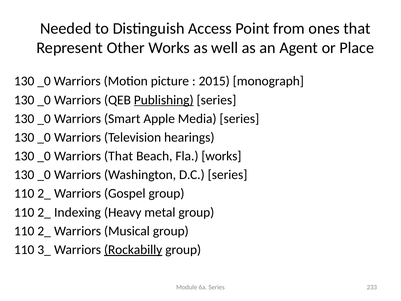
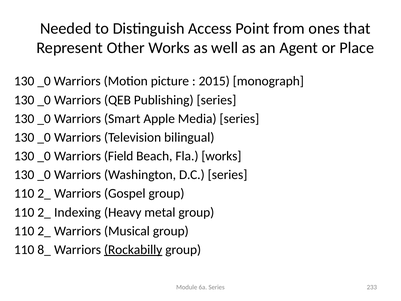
Publishing underline: present -> none (164, 100)
hearings: hearings -> bilingual (189, 137)
Warriors That: That -> Field (119, 156)
3_: 3_ -> 8_ (44, 250)
